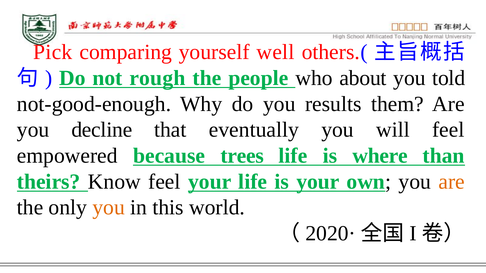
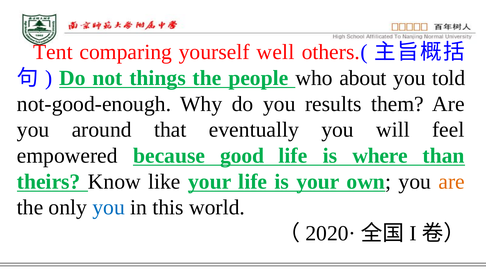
Pick: Pick -> Tent (53, 52)
rough: rough -> things (158, 78)
decline: decline -> around (102, 130)
trees: trees -> good (242, 156)
Know feel: feel -> like (164, 182)
you colour: orange -> blue (109, 208)
